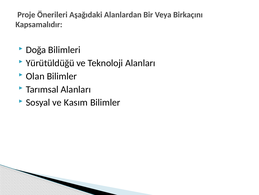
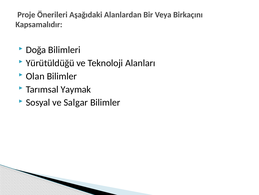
Tarımsal Alanları: Alanları -> Yaymak (76, 89)
Kasım: Kasım -> Salgar (76, 102)
